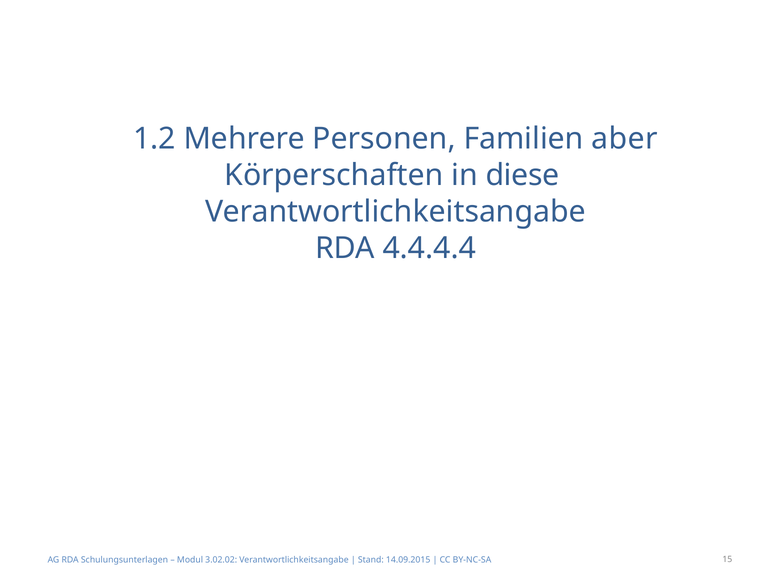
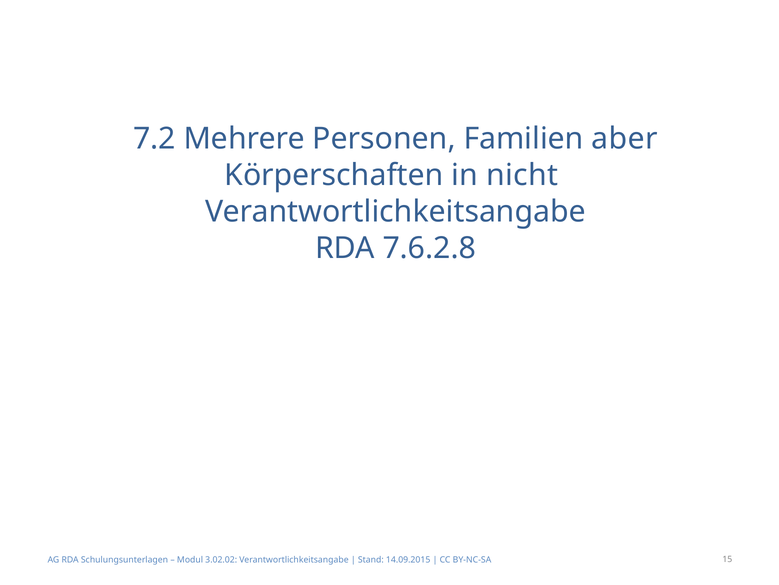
1.2: 1.2 -> 7.2 (154, 139)
diese: diese -> nicht (522, 175)
4.4.4.4: 4.4.4.4 -> 7.6.2.8 (429, 248)
